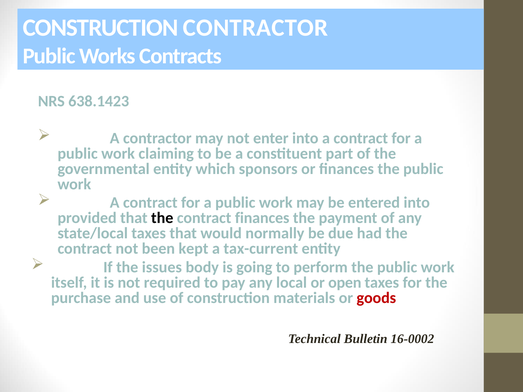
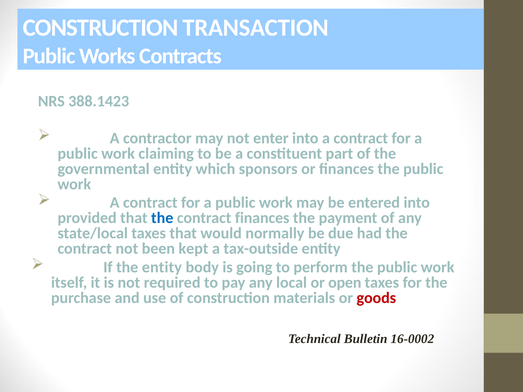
CONSTRUCTION CONTRACTOR: CONTRACTOR -> TRANSACTION (256, 28)
638.1423: 638.1423 -> 388.1423 (99, 101)
the colour: black -> blue (162, 218)
tax-current: tax-current -> tax-outside (261, 249)
the issues: issues -> entity (162, 267)
